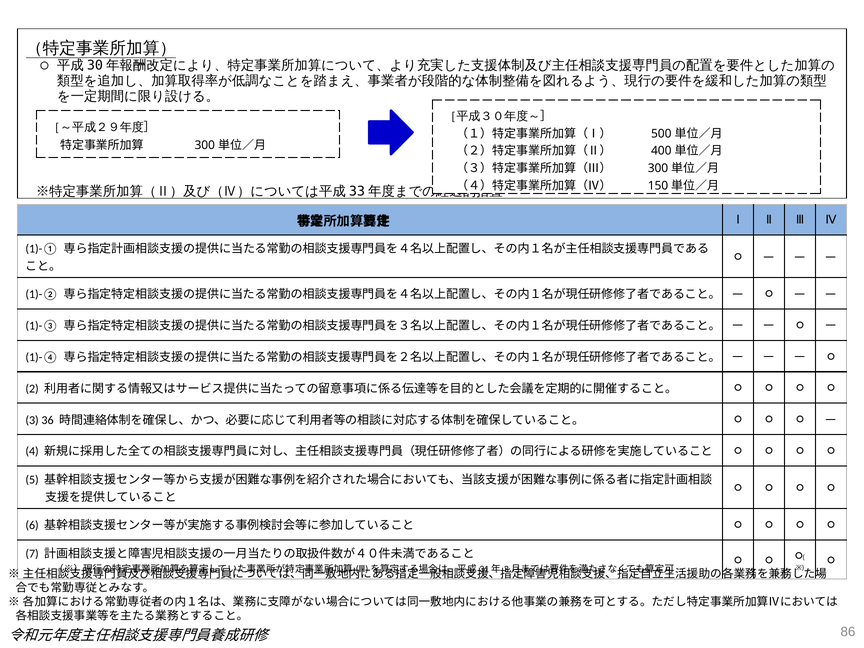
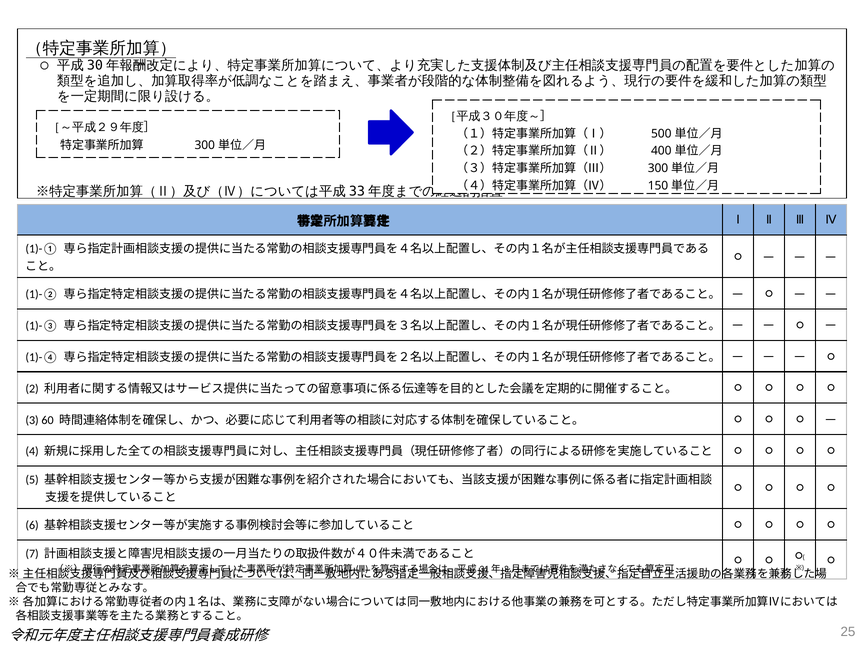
36: 36 -> 60 (48, 420)
86: 86 -> 25 (848, 632)
